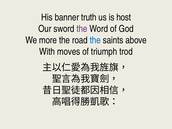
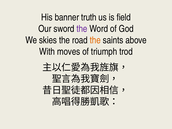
host: host -> field (124, 17)
more: more -> skies (48, 40)
the colour: blue -> orange (95, 40)
